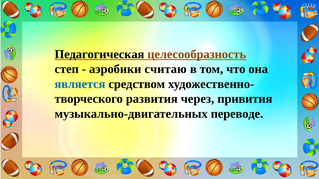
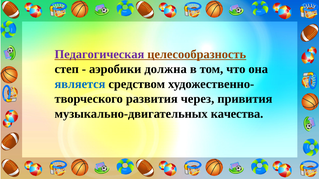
Педагогическая colour: black -> purple (99, 54)
считаю: считаю -> должна (166, 69)
переводе: переводе -> качества (237, 114)
